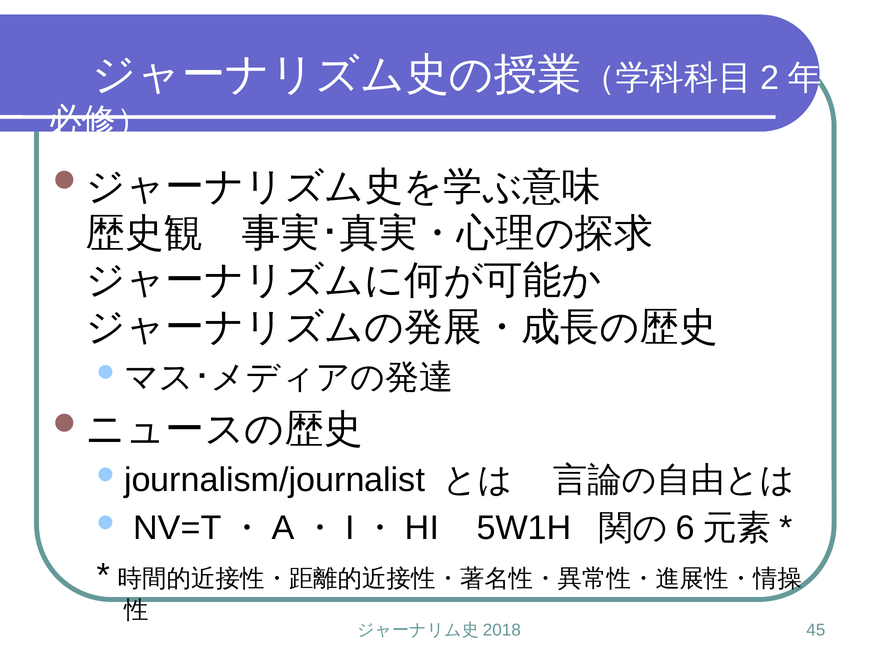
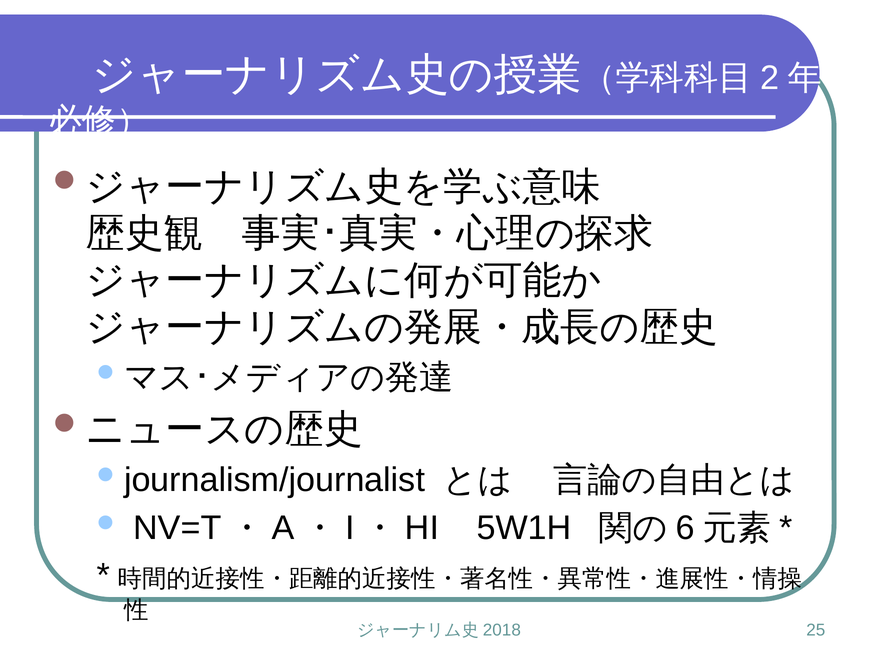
45: 45 -> 25 (816, 630)
